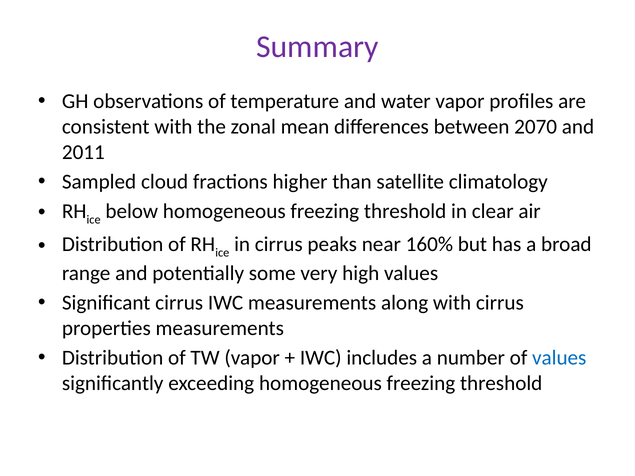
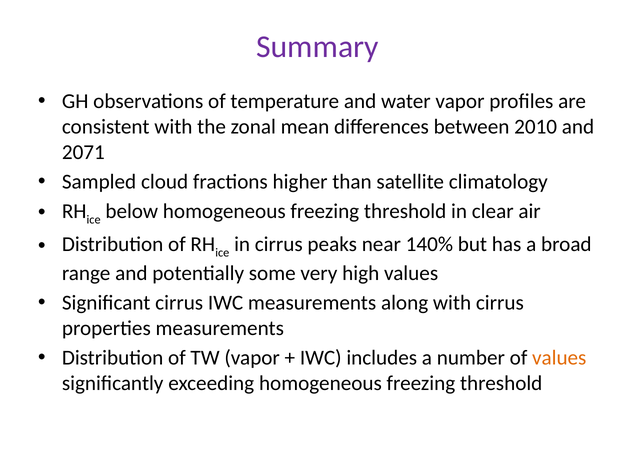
2070: 2070 -> 2010 (536, 127)
2011: 2011 -> 2071 (83, 152)
160%: 160% -> 140% (429, 245)
values colour: blue -> orange (559, 358)
